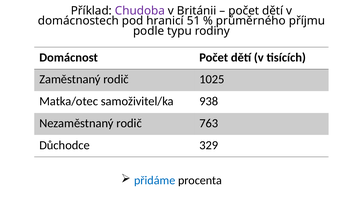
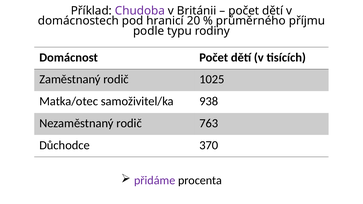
51: 51 -> 20 (194, 21)
329: 329 -> 370 (209, 145)
přidáme colour: blue -> purple (155, 181)
